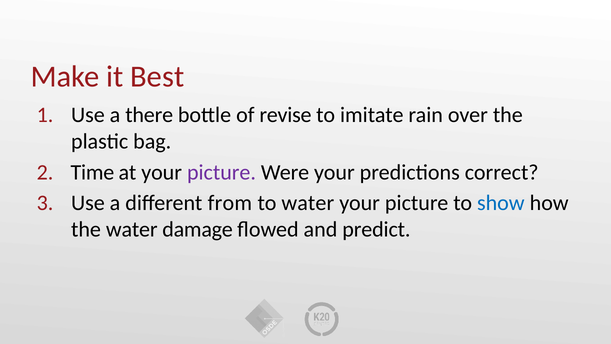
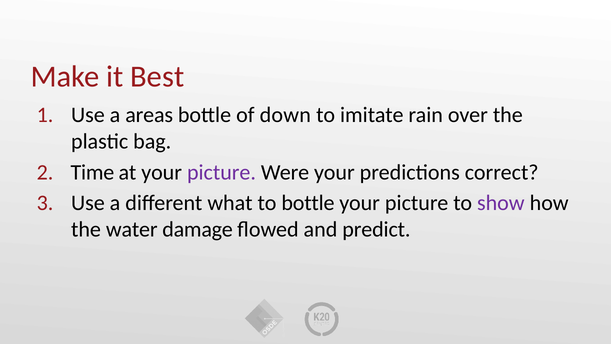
there: there -> areas (149, 115)
revise: revise -> down (285, 115)
from: from -> what (230, 203)
to water: water -> bottle (308, 203)
show colour: blue -> purple (501, 203)
